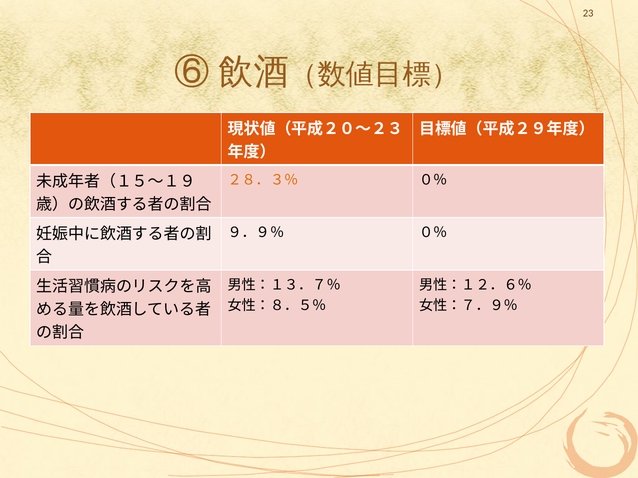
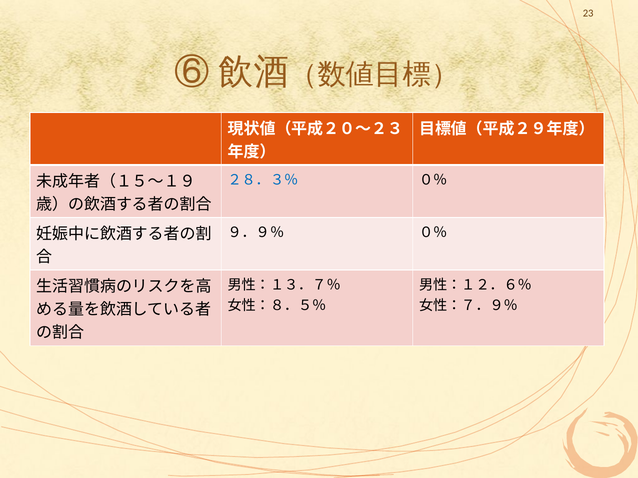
２８．３％ colour: orange -> blue (263, 180)
